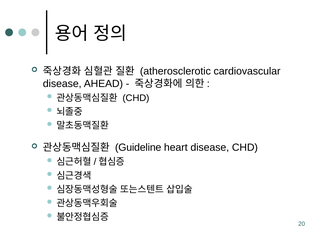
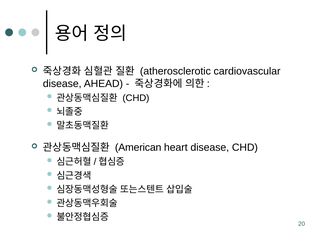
Guideline: Guideline -> American (138, 148)
